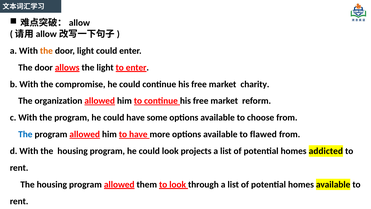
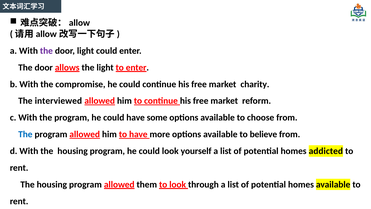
the colour: orange -> purple (46, 51)
organization: organization -> interviewed (58, 101)
flawed: flawed -> believe (263, 134)
projects: projects -> yourself (196, 151)
